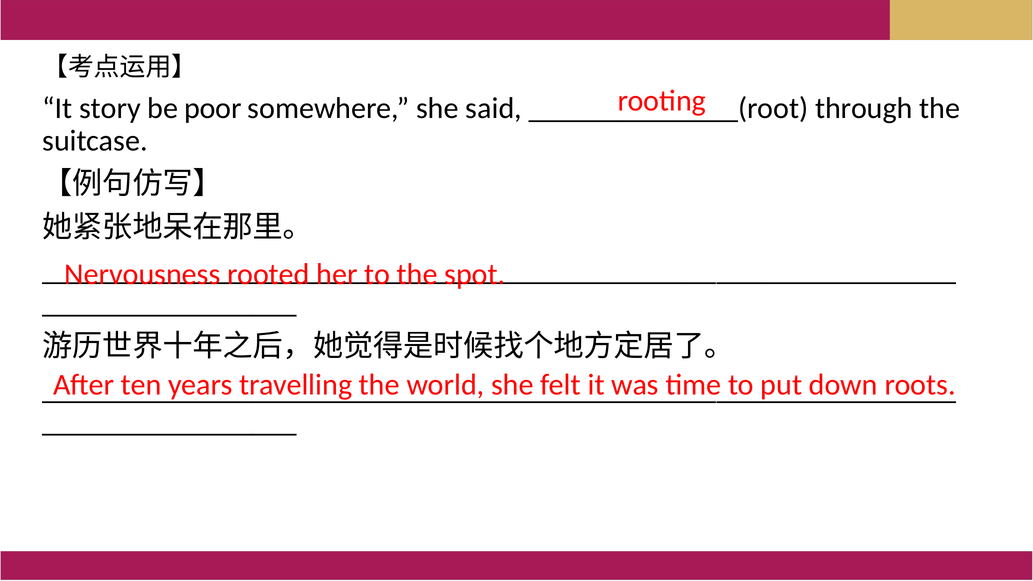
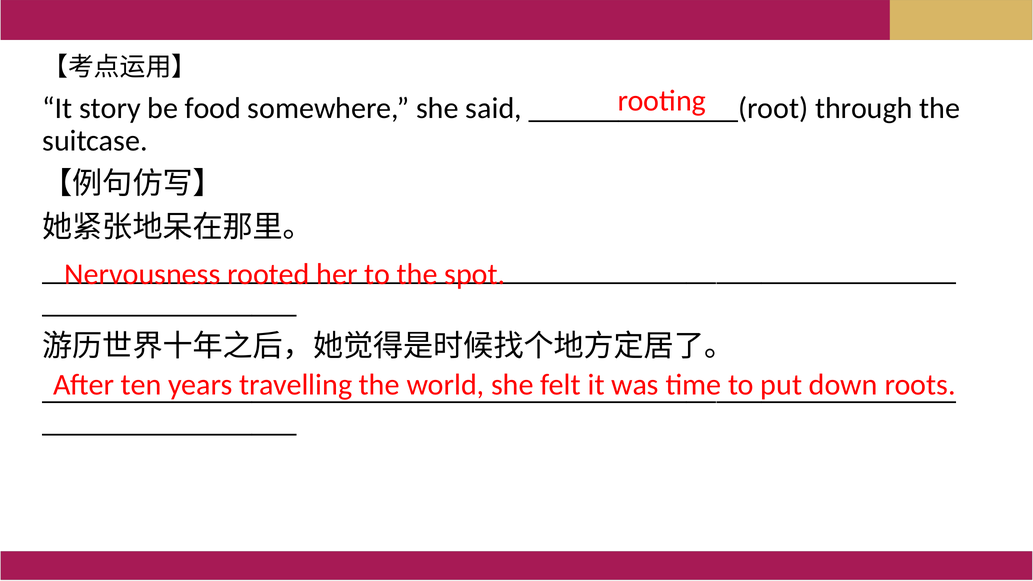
poor: poor -> food (213, 108)
